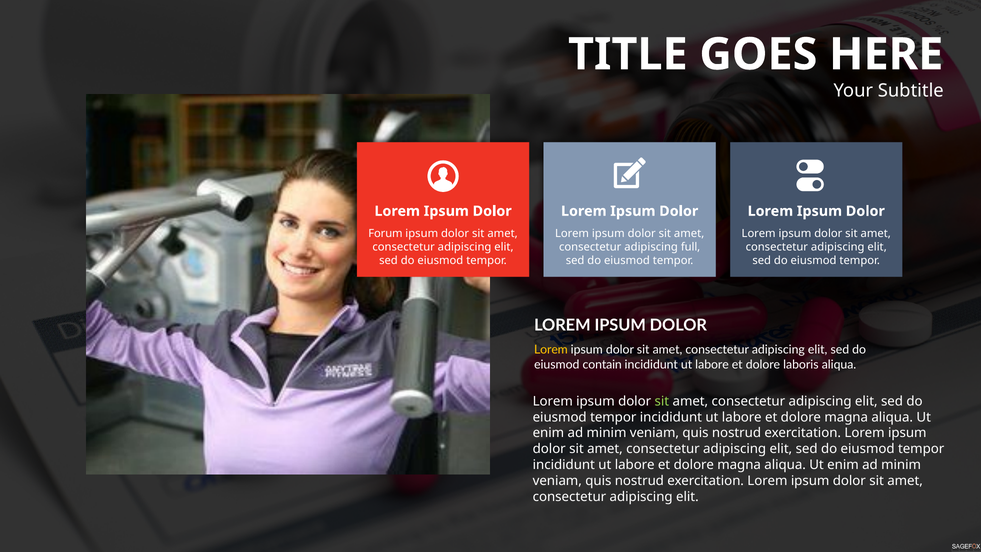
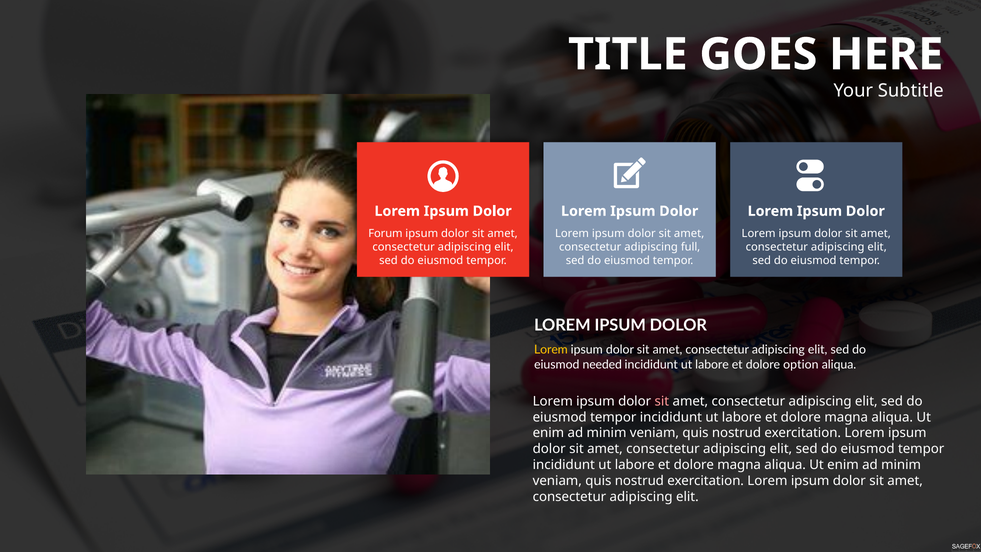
contain: contain -> needed (602, 364)
laboris: laboris -> option (801, 364)
sit colour: light green -> pink (662, 401)
